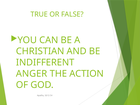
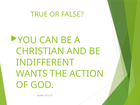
ANGER: ANGER -> WANTS (32, 74)
